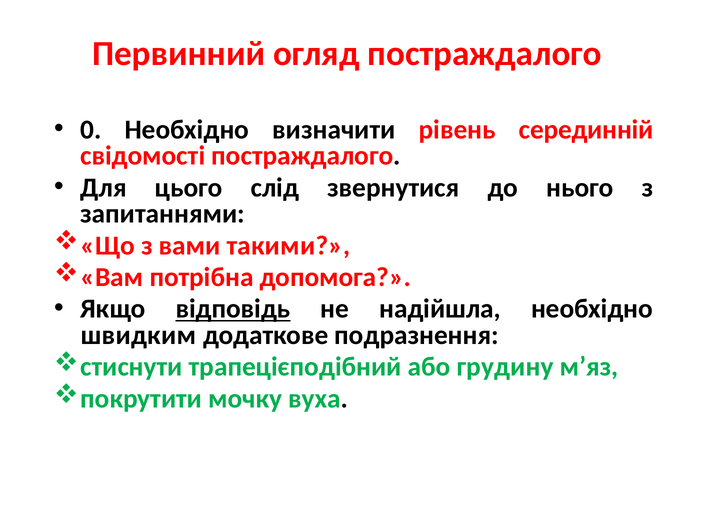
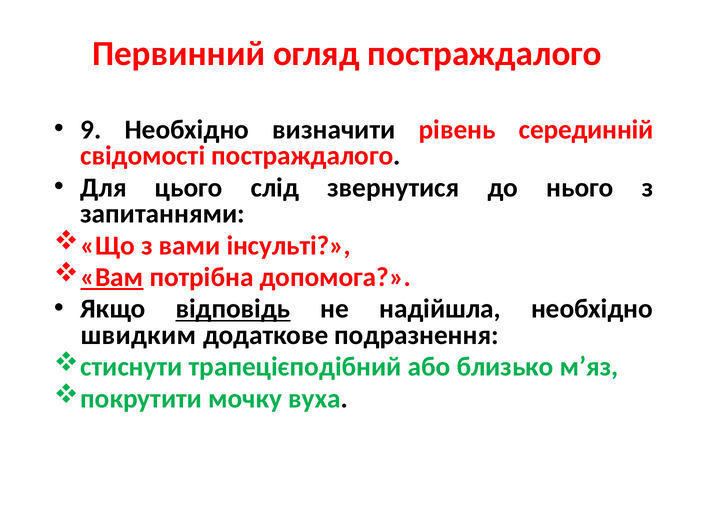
0: 0 -> 9 (91, 130)
такими: такими -> інсульті (289, 246)
Вам underline: none -> present (112, 277)
грудину: грудину -> близько (505, 367)
